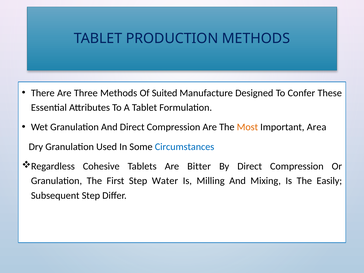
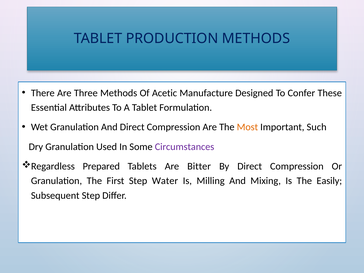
Suited: Suited -> Acetic (165, 93)
Area: Area -> Such (317, 127)
Circumstances colour: blue -> purple (185, 147)
Cohesive: Cohesive -> Prepared (101, 166)
